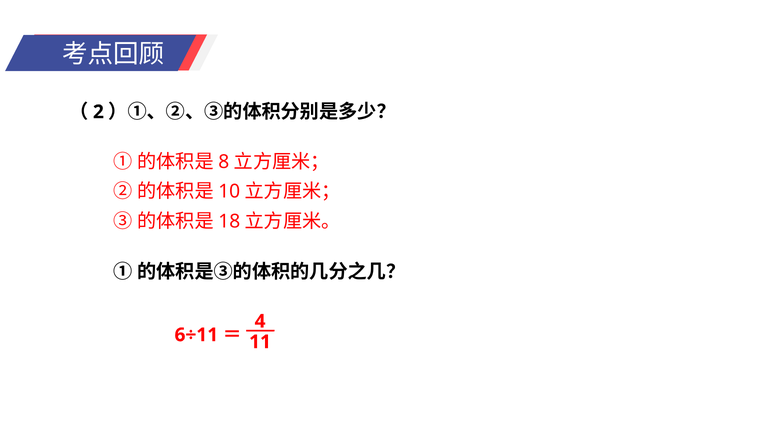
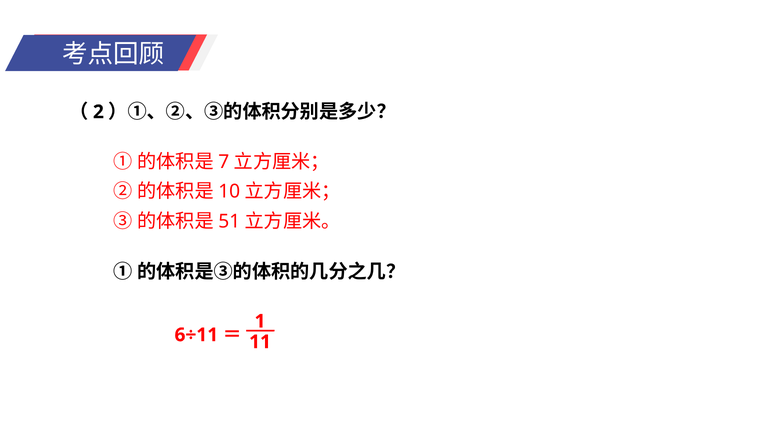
8: 8 -> 7 (224, 162)
18: 18 -> 51 (229, 221)
4: 4 -> 1 (260, 321)
